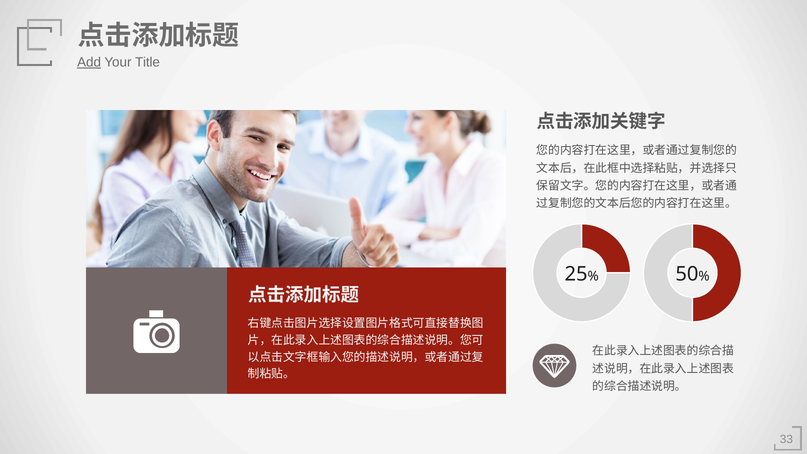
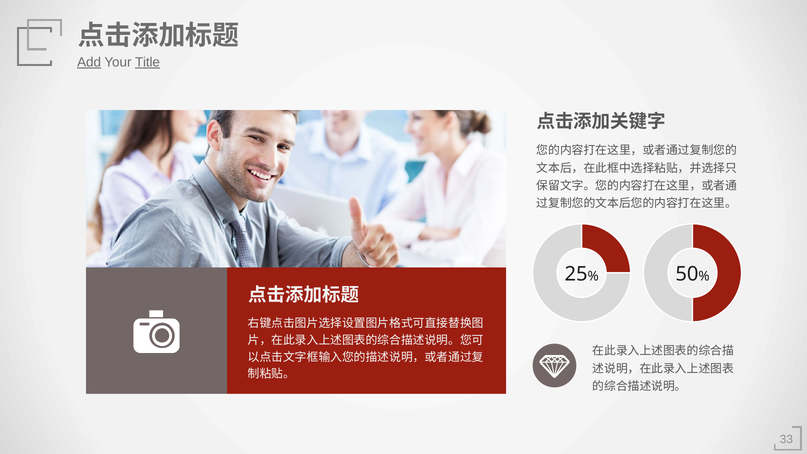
Title underline: none -> present (147, 62)
